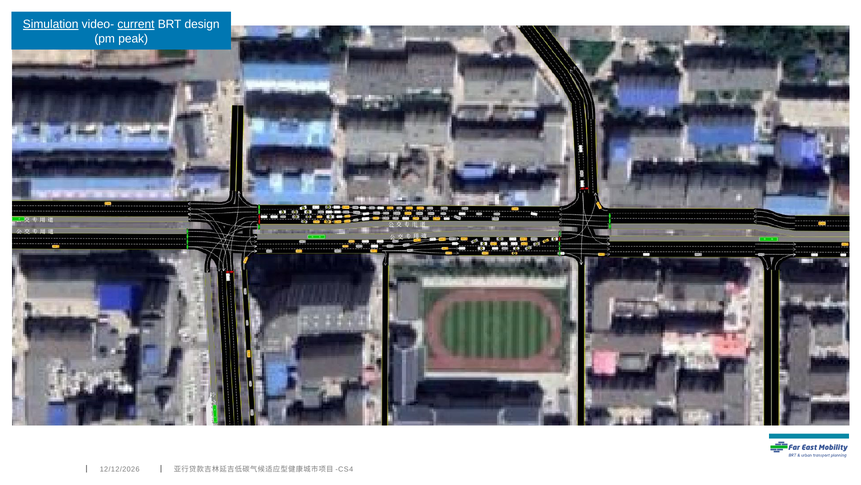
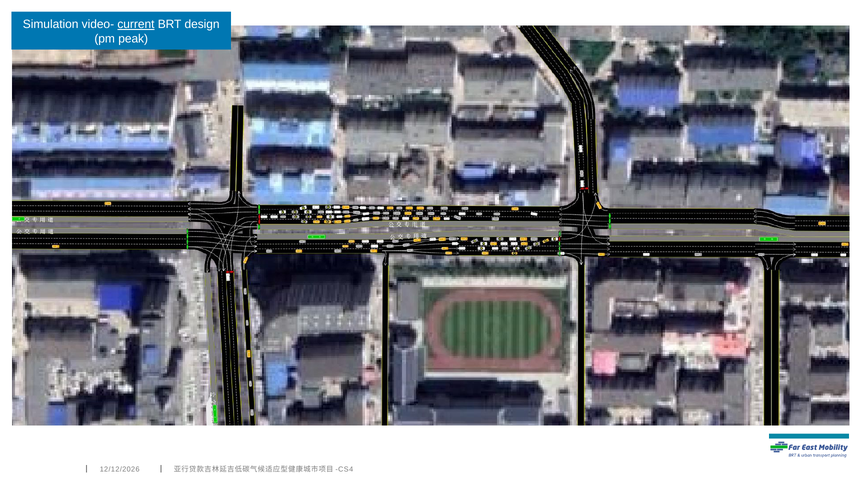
Simulation underline: present -> none (51, 24)
